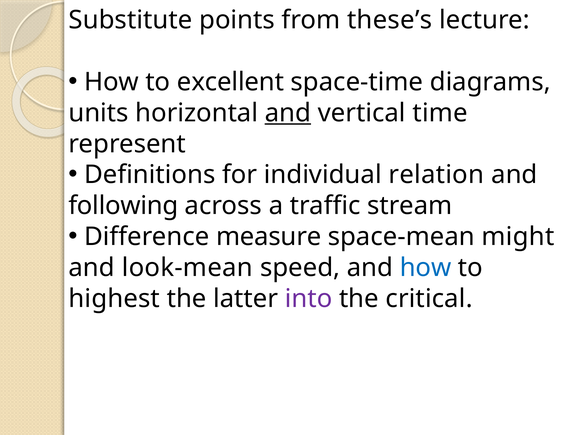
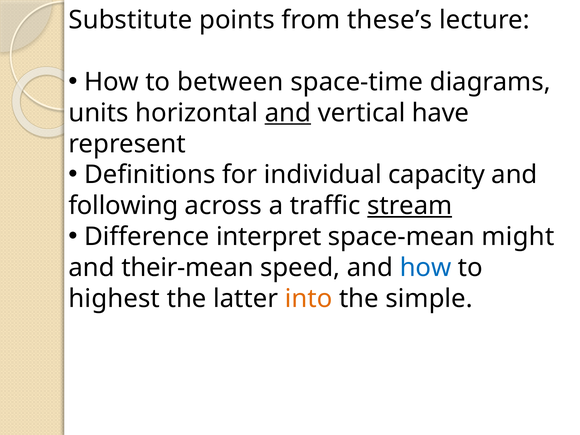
excellent: excellent -> between (230, 82)
time: time -> have (440, 113)
relation: relation -> capacity (437, 175)
stream underline: none -> present (410, 206)
measure: measure -> interpret (269, 237)
look-mean: look-mean -> their-mean (188, 268)
into colour: purple -> orange (309, 299)
critical: critical -> simple (429, 299)
